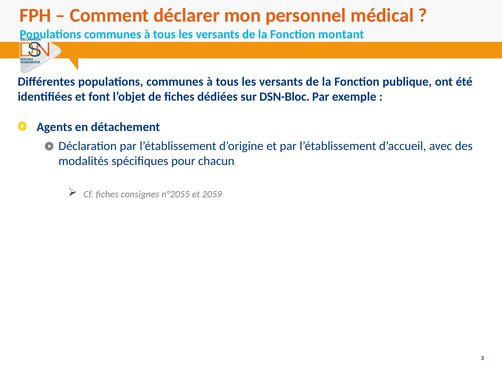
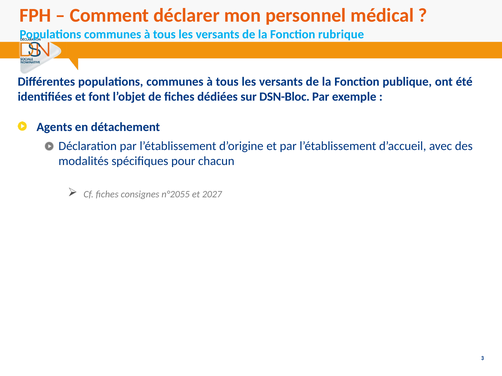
montant: montant -> rubrique (341, 34)
2059: 2059 -> 2027 (212, 195)
